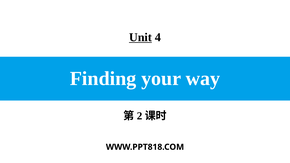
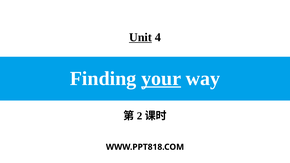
your underline: none -> present (161, 79)
